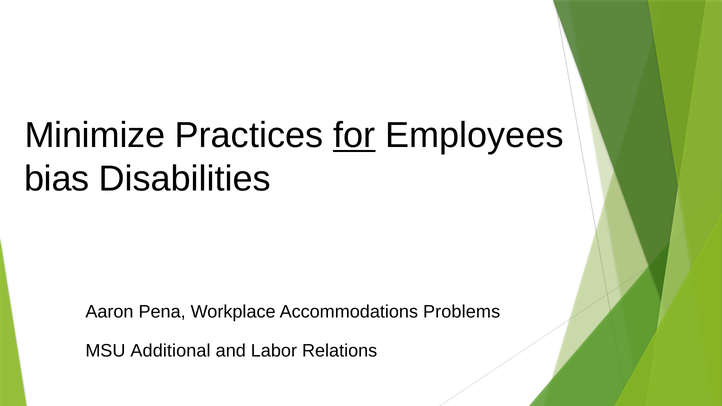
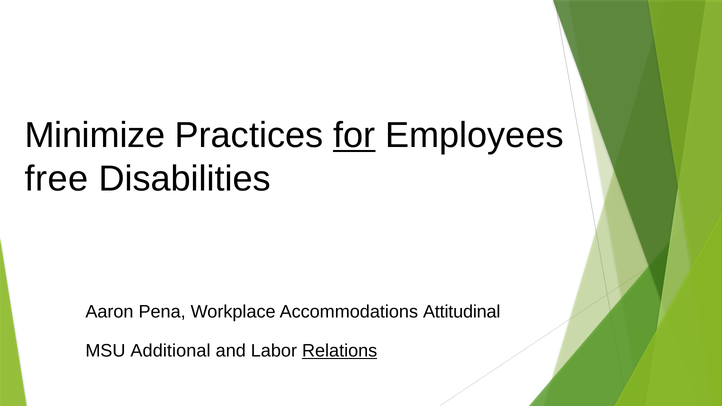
bias: bias -> free (56, 179)
Problems: Problems -> Attitudinal (462, 312)
Relations underline: none -> present (340, 351)
